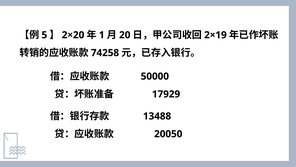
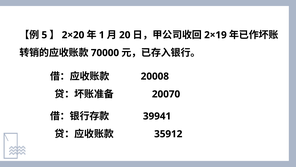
74258: 74258 -> 70000 (105, 53)
50000: 50000 -> 20008 (155, 76)
17929: 17929 -> 20070 (166, 94)
13488: 13488 -> 39941 (157, 116)
20050: 20050 -> 35912 (168, 134)
